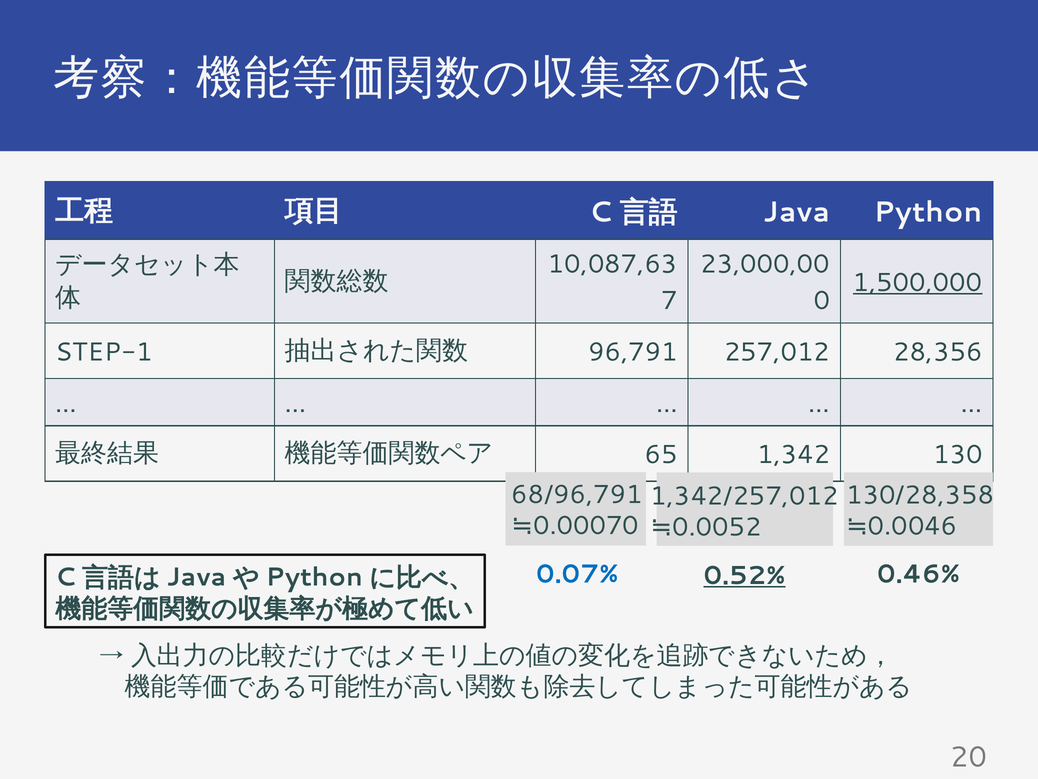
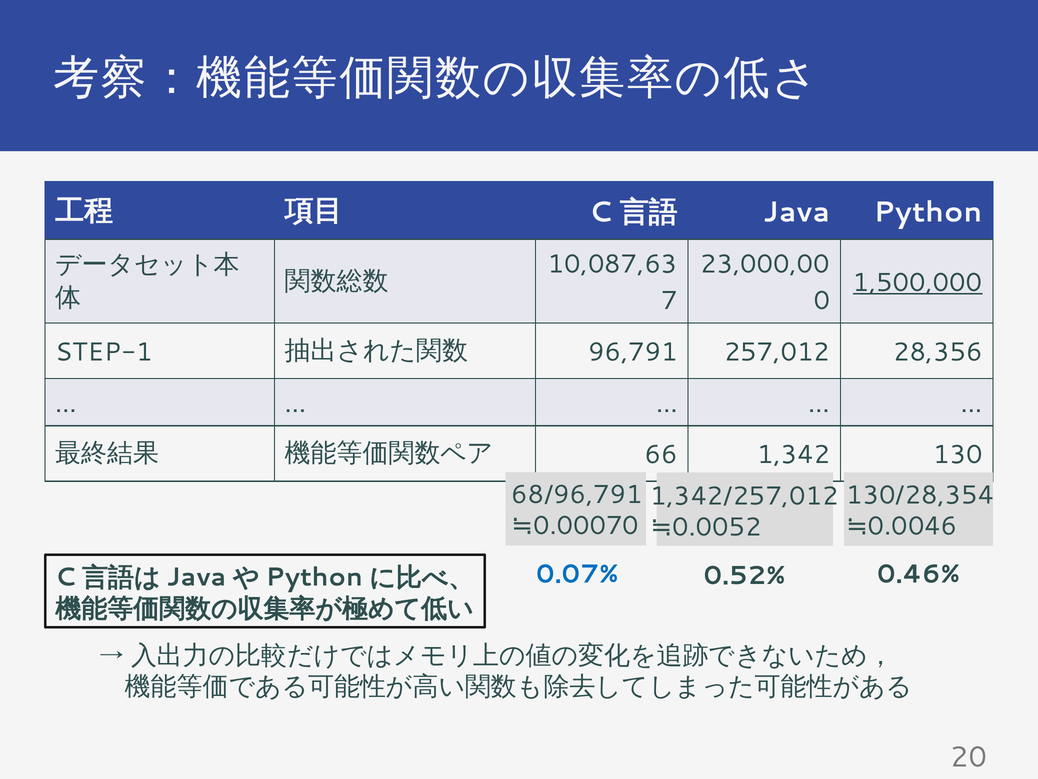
65: 65 -> 66 (661, 455)
130/28,358: 130/28,358 -> 130/28,354 (920, 495)
0.52% underline: present -> none (745, 575)
